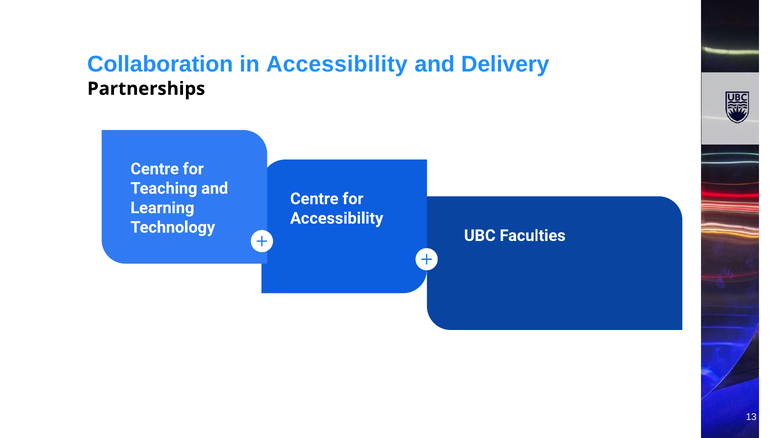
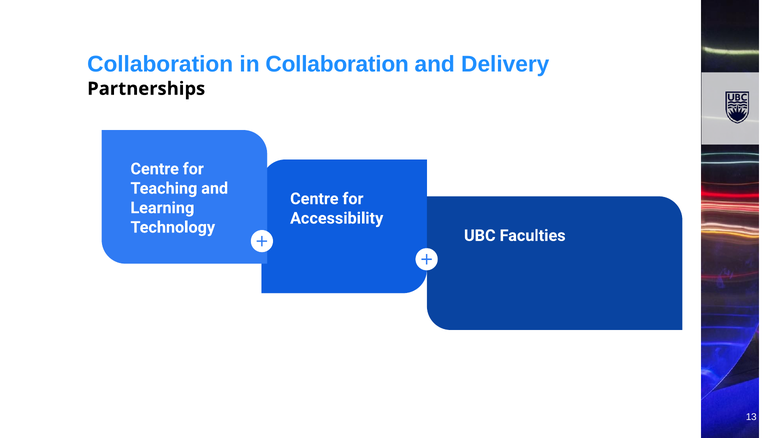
in Accessibility: Accessibility -> Collaboration (337, 64)
